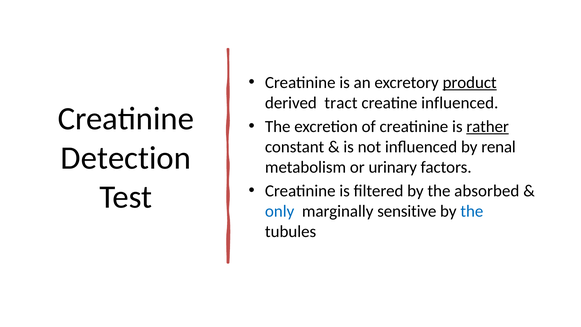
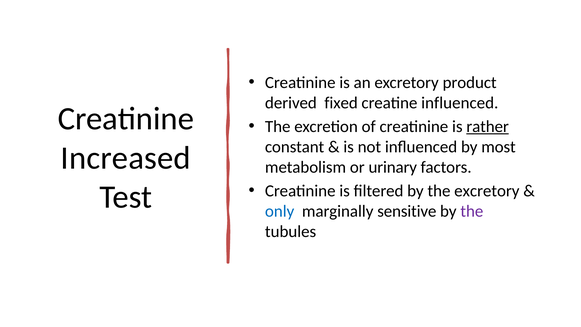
product underline: present -> none (470, 82)
tract: tract -> fixed (341, 103)
renal: renal -> most (498, 147)
Detection: Detection -> Increased (126, 158)
the absorbed: absorbed -> excretory (487, 191)
the colour: blue -> purple (472, 211)
